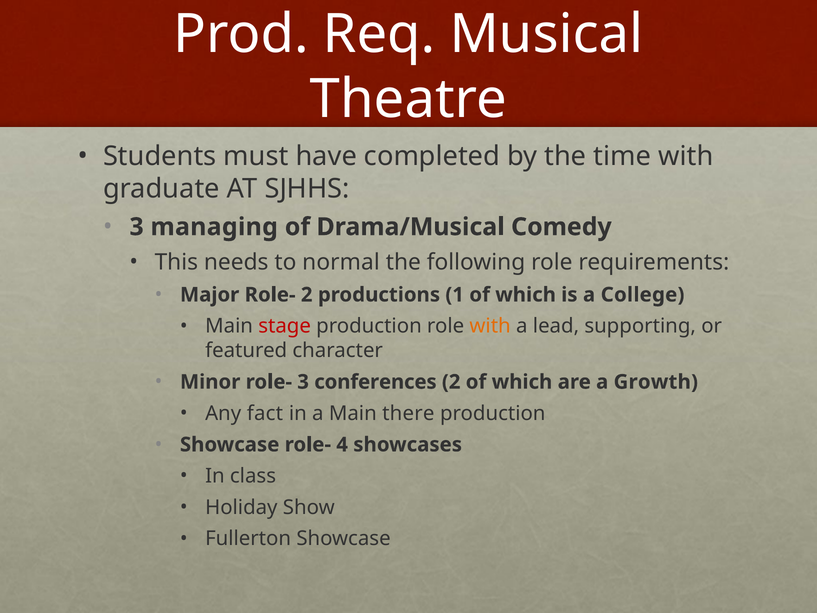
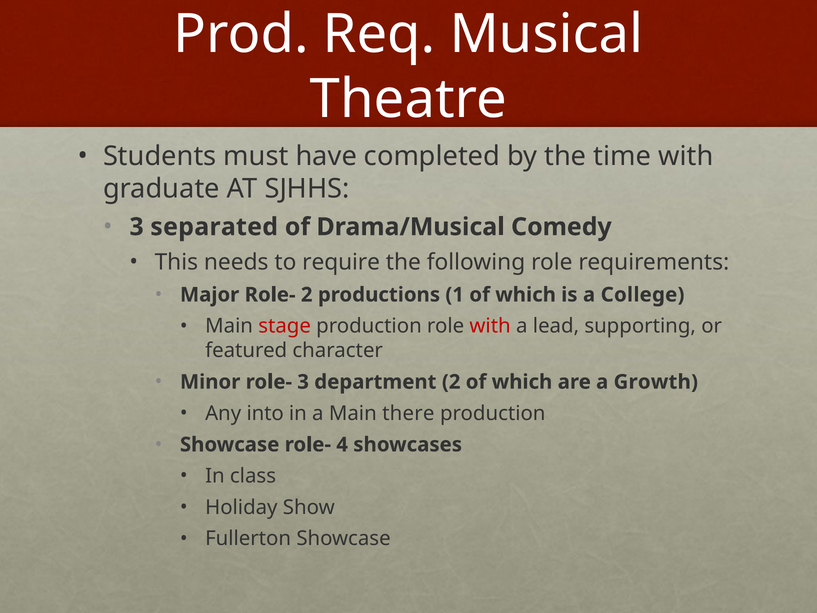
managing: managing -> separated (214, 227)
normal: normal -> require (341, 262)
with colour: orange -> red (490, 326)
conferences: conferences -> department (375, 382)
fact: fact -> into (265, 413)
